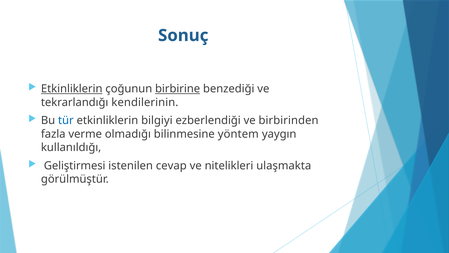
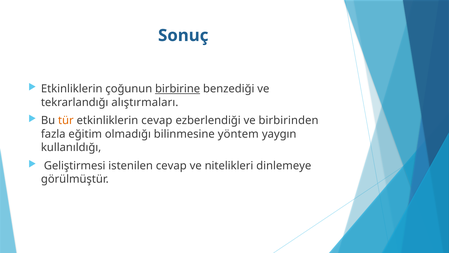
Etkinliklerin underline: present -> none (72, 89)
kendilerinin: kendilerinin -> alıştırmaları (145, 102)
tür colour: blue -> orange (66, 120)
etkinliklerin bilgiyi: bilgiyi -> cevap (157, 120)
verme: verme -> eğitim (85, 134)
ulaşmakta: ulaşmakta -> dinlemeye (284, 165)
